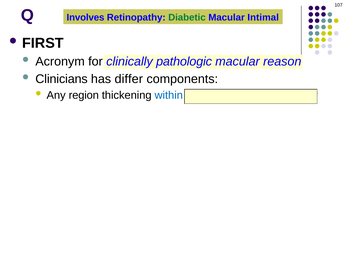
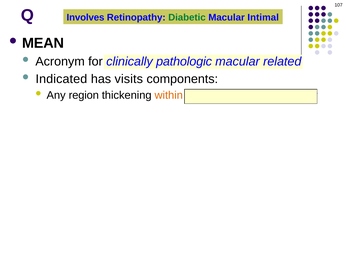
FIRST: FIRST -> MEAN (43, 43)
reason: reason -> related (282, 62)
Clinicians: Clinicians -> Indicated (61, 79)
differ: differ -> visits (129, 79)
within colour: blue -> orange (169, 95)
